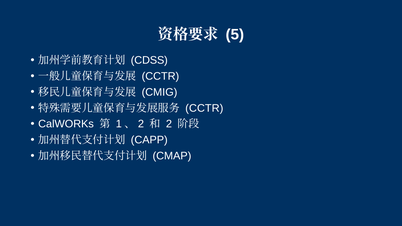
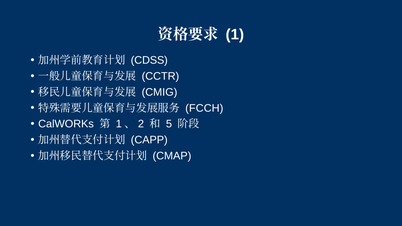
5: 5 -> 1 (235, 35)
CCTR: CCTR -> FCCH (204, 108)
2: 2 -> 5 (169, 124)
